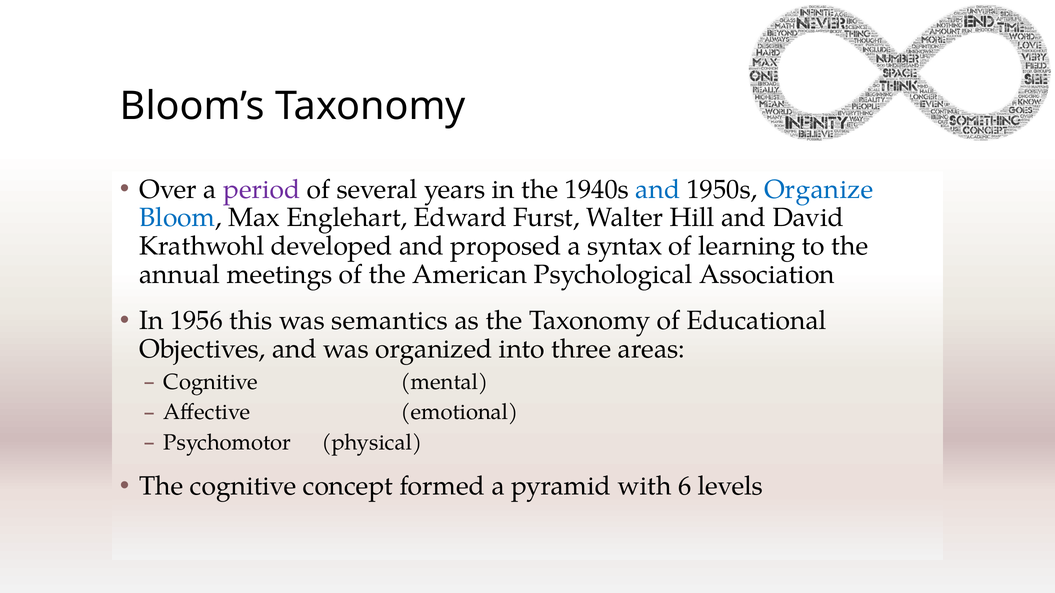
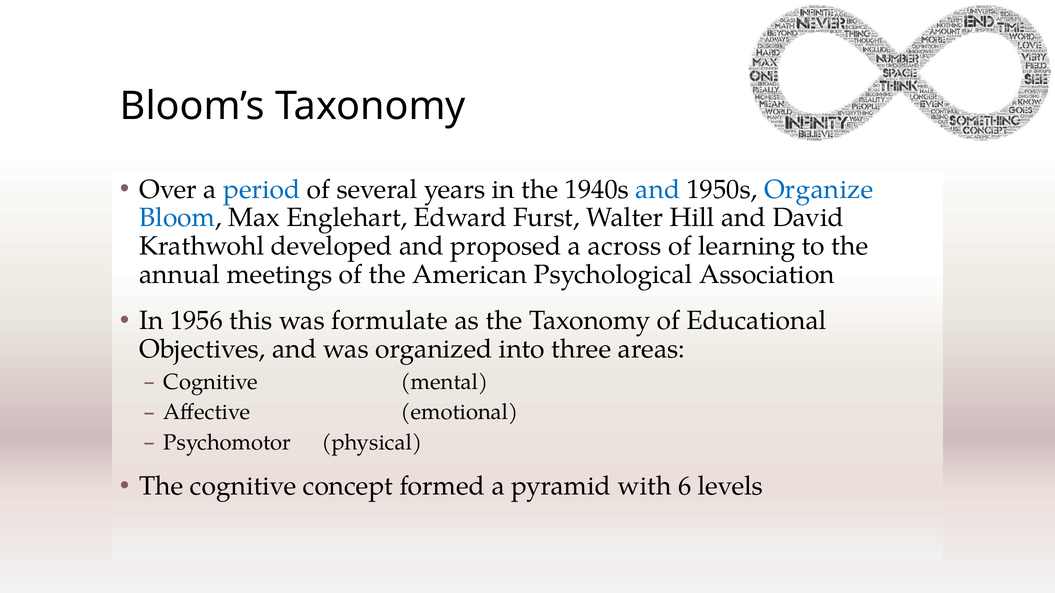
period colour: purple -> blue (262, 190)
syntax: syntax -> across (624, 246)
semantics: semantics -> formulate (390, 321)
